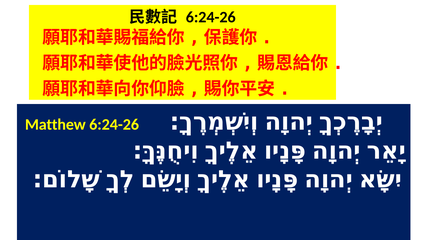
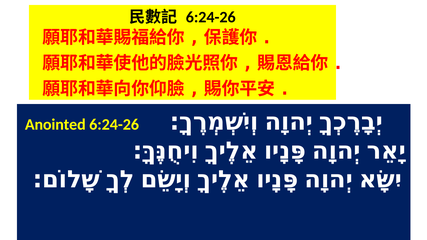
Matthew: Matthew -> Anointed (55, 125)
